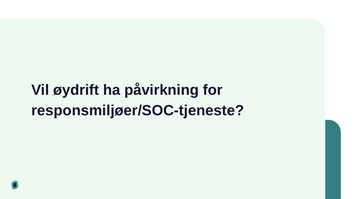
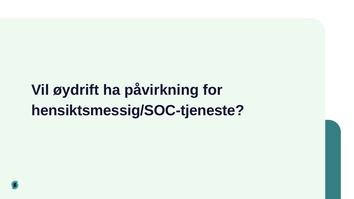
responsmiljøer/SOC-tjeneste: responsmiljøer/SOC-tjeneste -> hensiktsmessig/SOC-tjeneste (138, 111)
